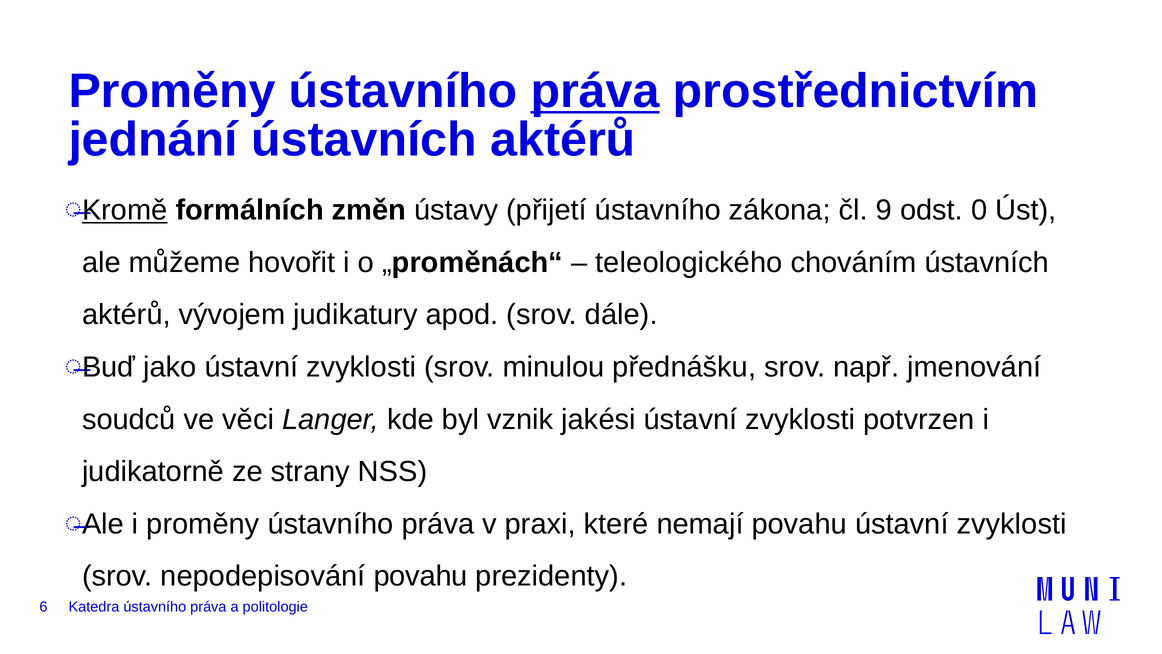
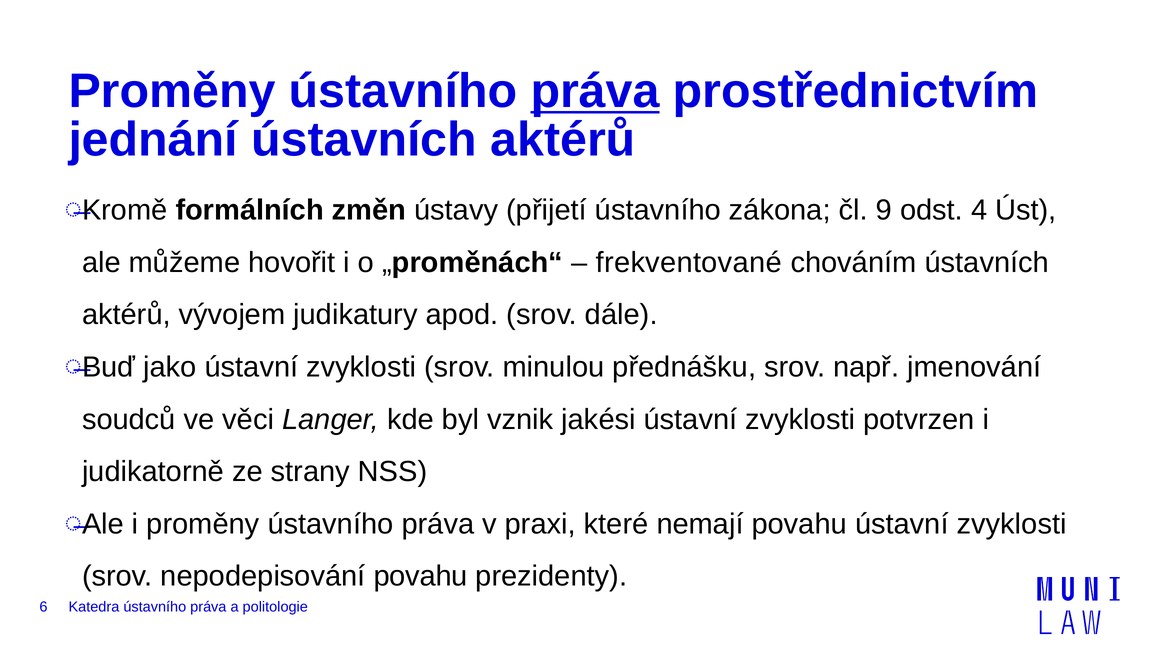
Kromě underline: present -> none (125, 210)
0: 0 -> 4 (979, 210)
teleologického: teleologického -> frekventované (689, 262)
